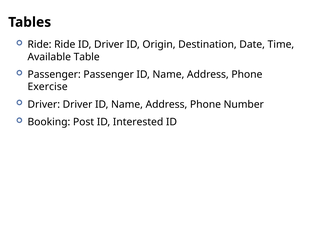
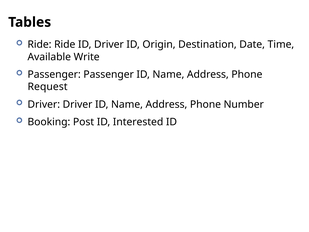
Table: Table -> Write (87, 57)
Exercise: Exercise -> Request (48, 87)
